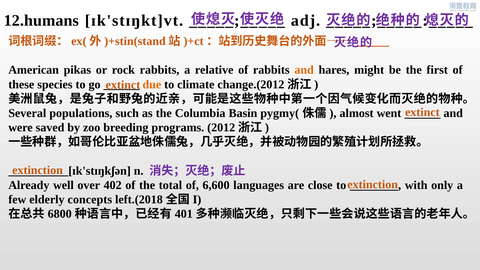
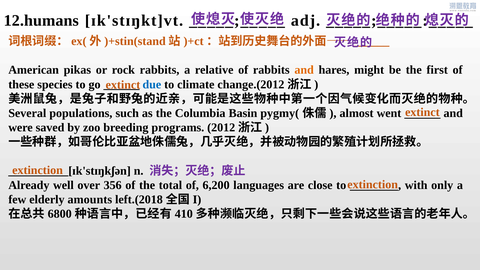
due colour: orange -> blue (152, 84)
402: 402 -> 356 (113, 185)
6,600: 6,600 -> 6,200 (216, 185)
concepts: concepts -> amounts (90, 200)
401: 401 -> 410 (184, 214)
